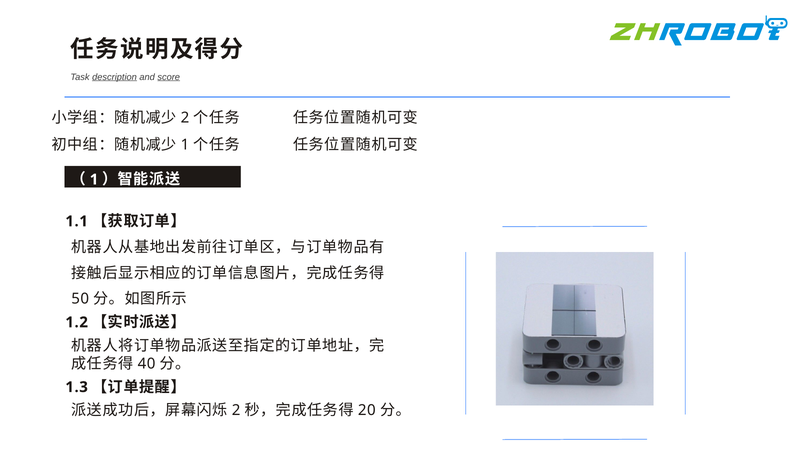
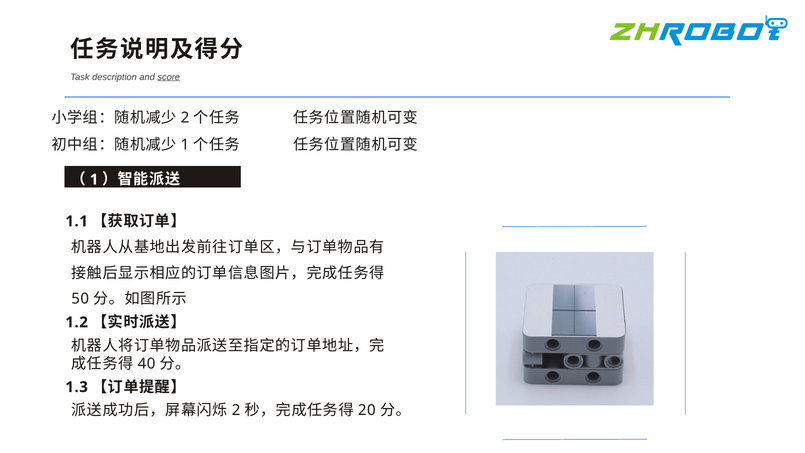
description underline: present -> none (115, 77)
